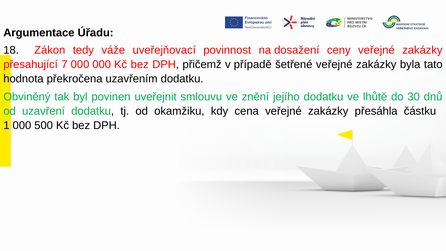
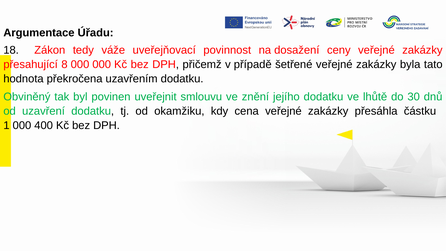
7: 7 -> 8 (65, 64)
500: 500 -> 400 (44, 125)
